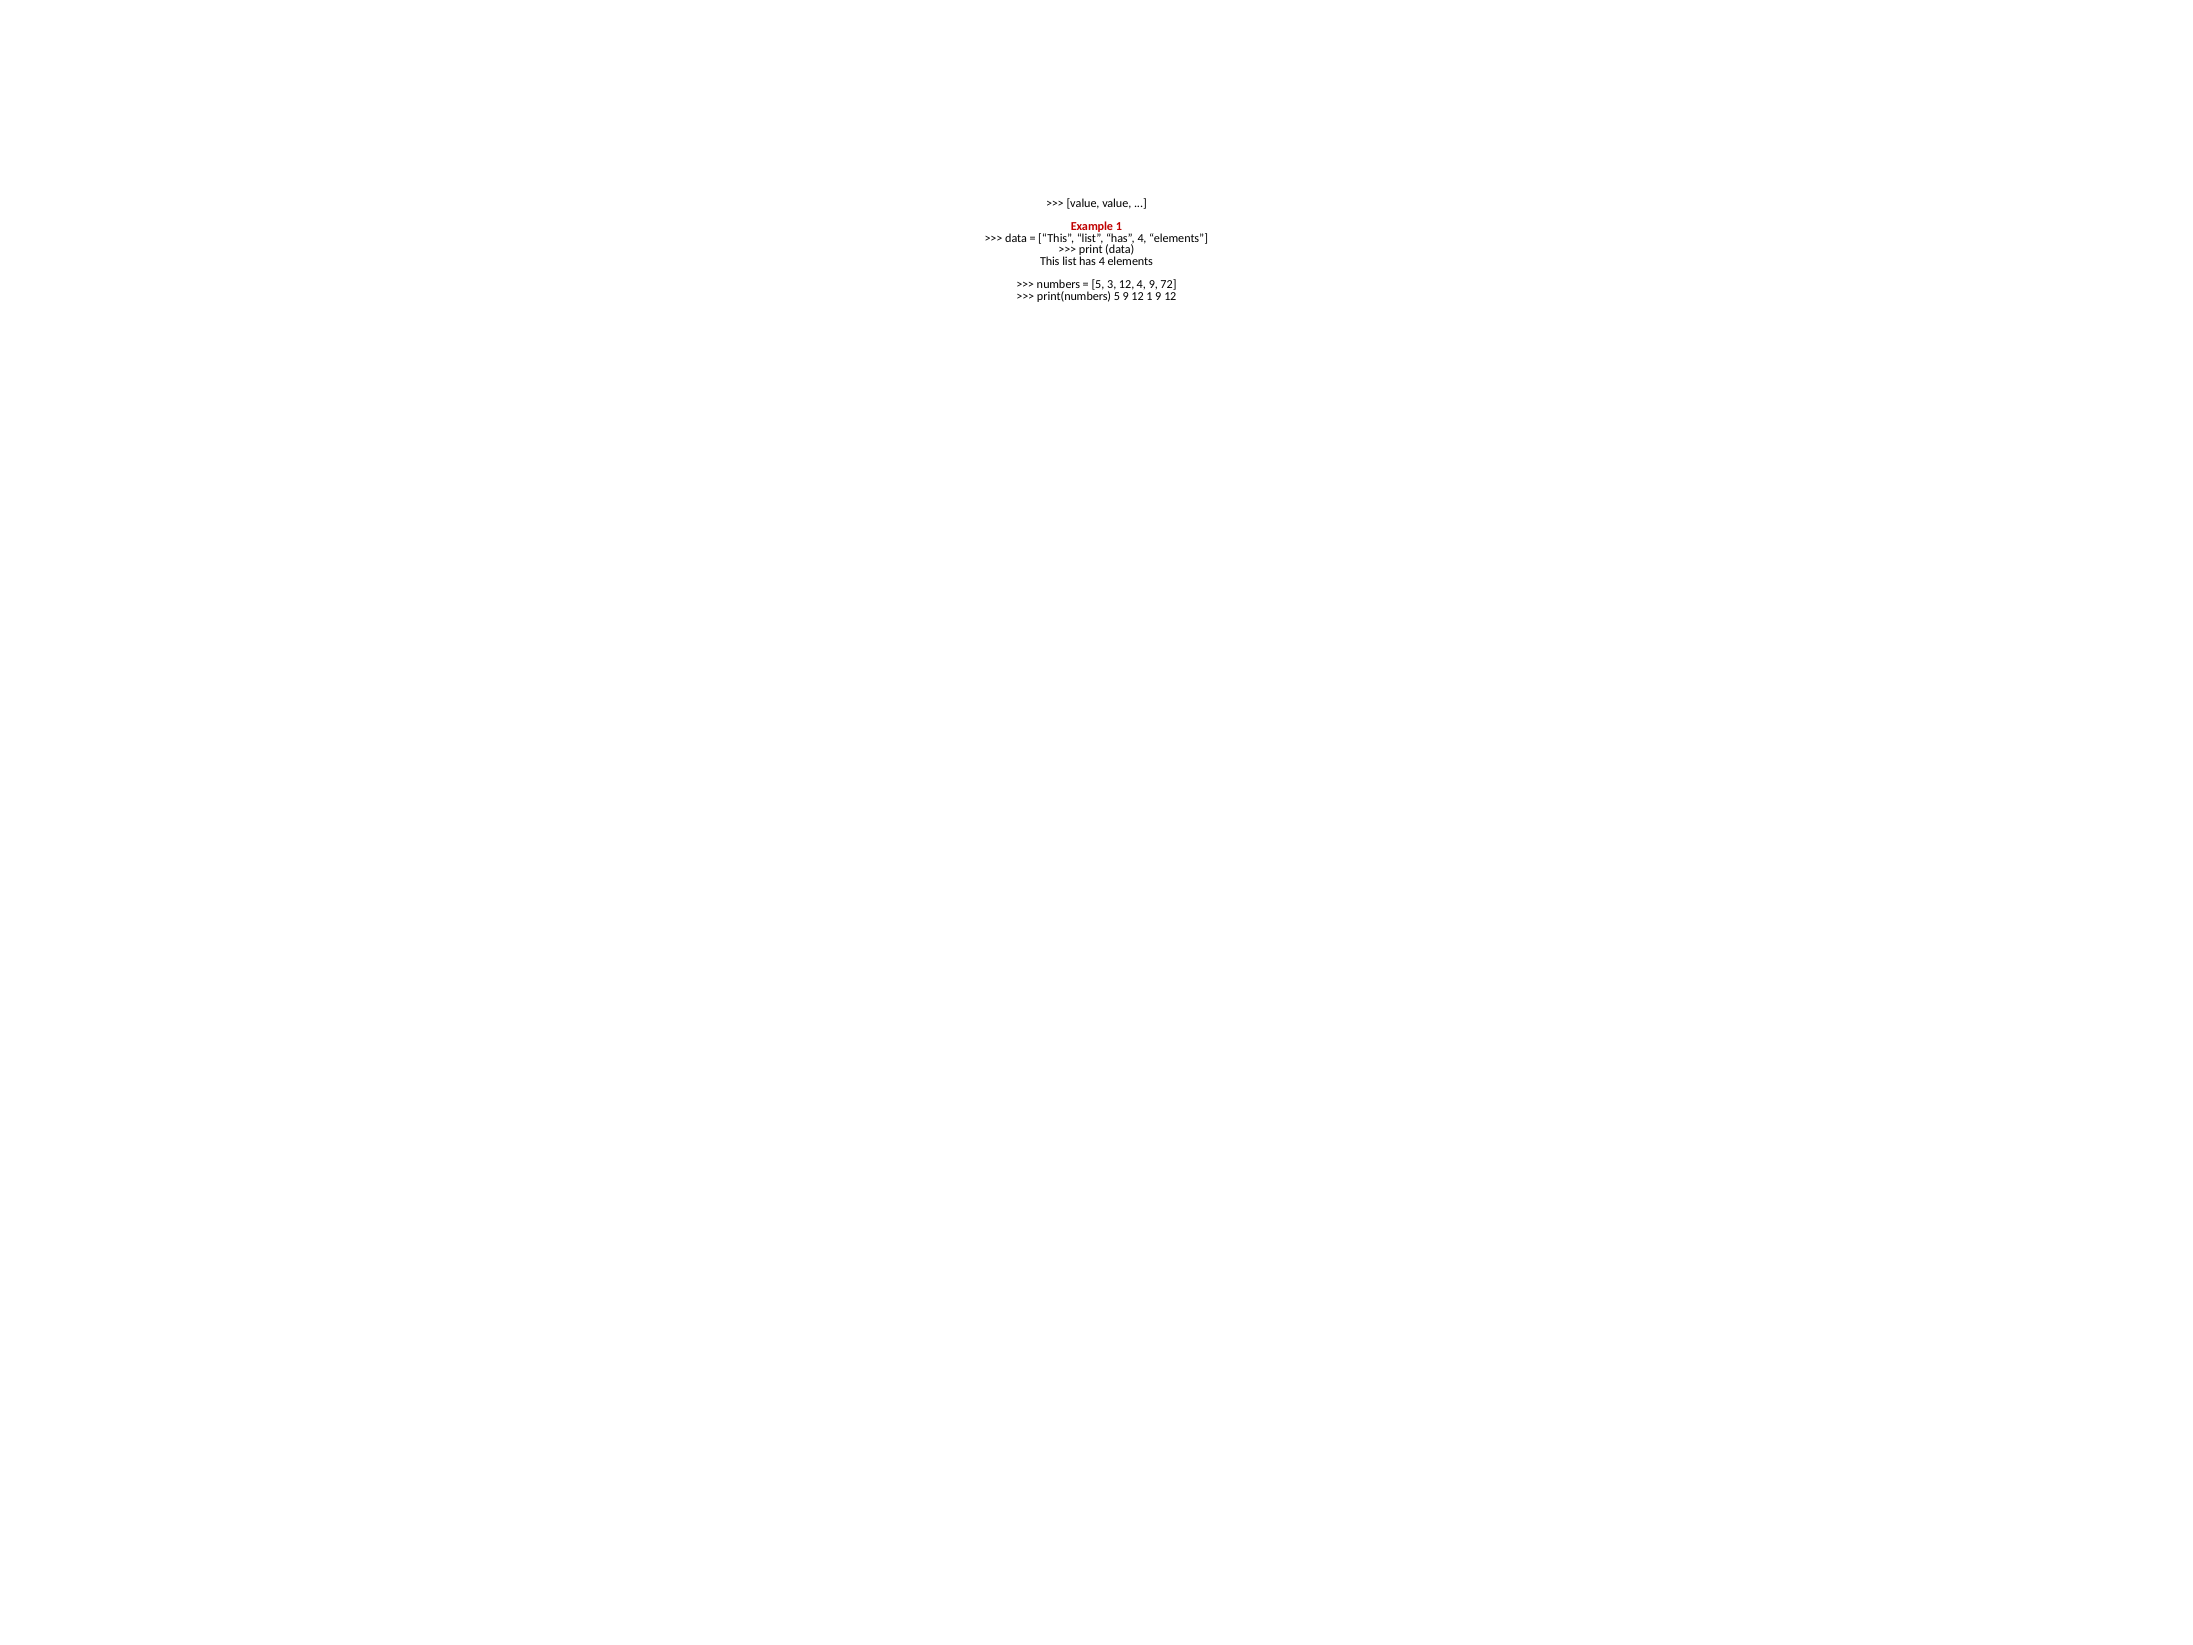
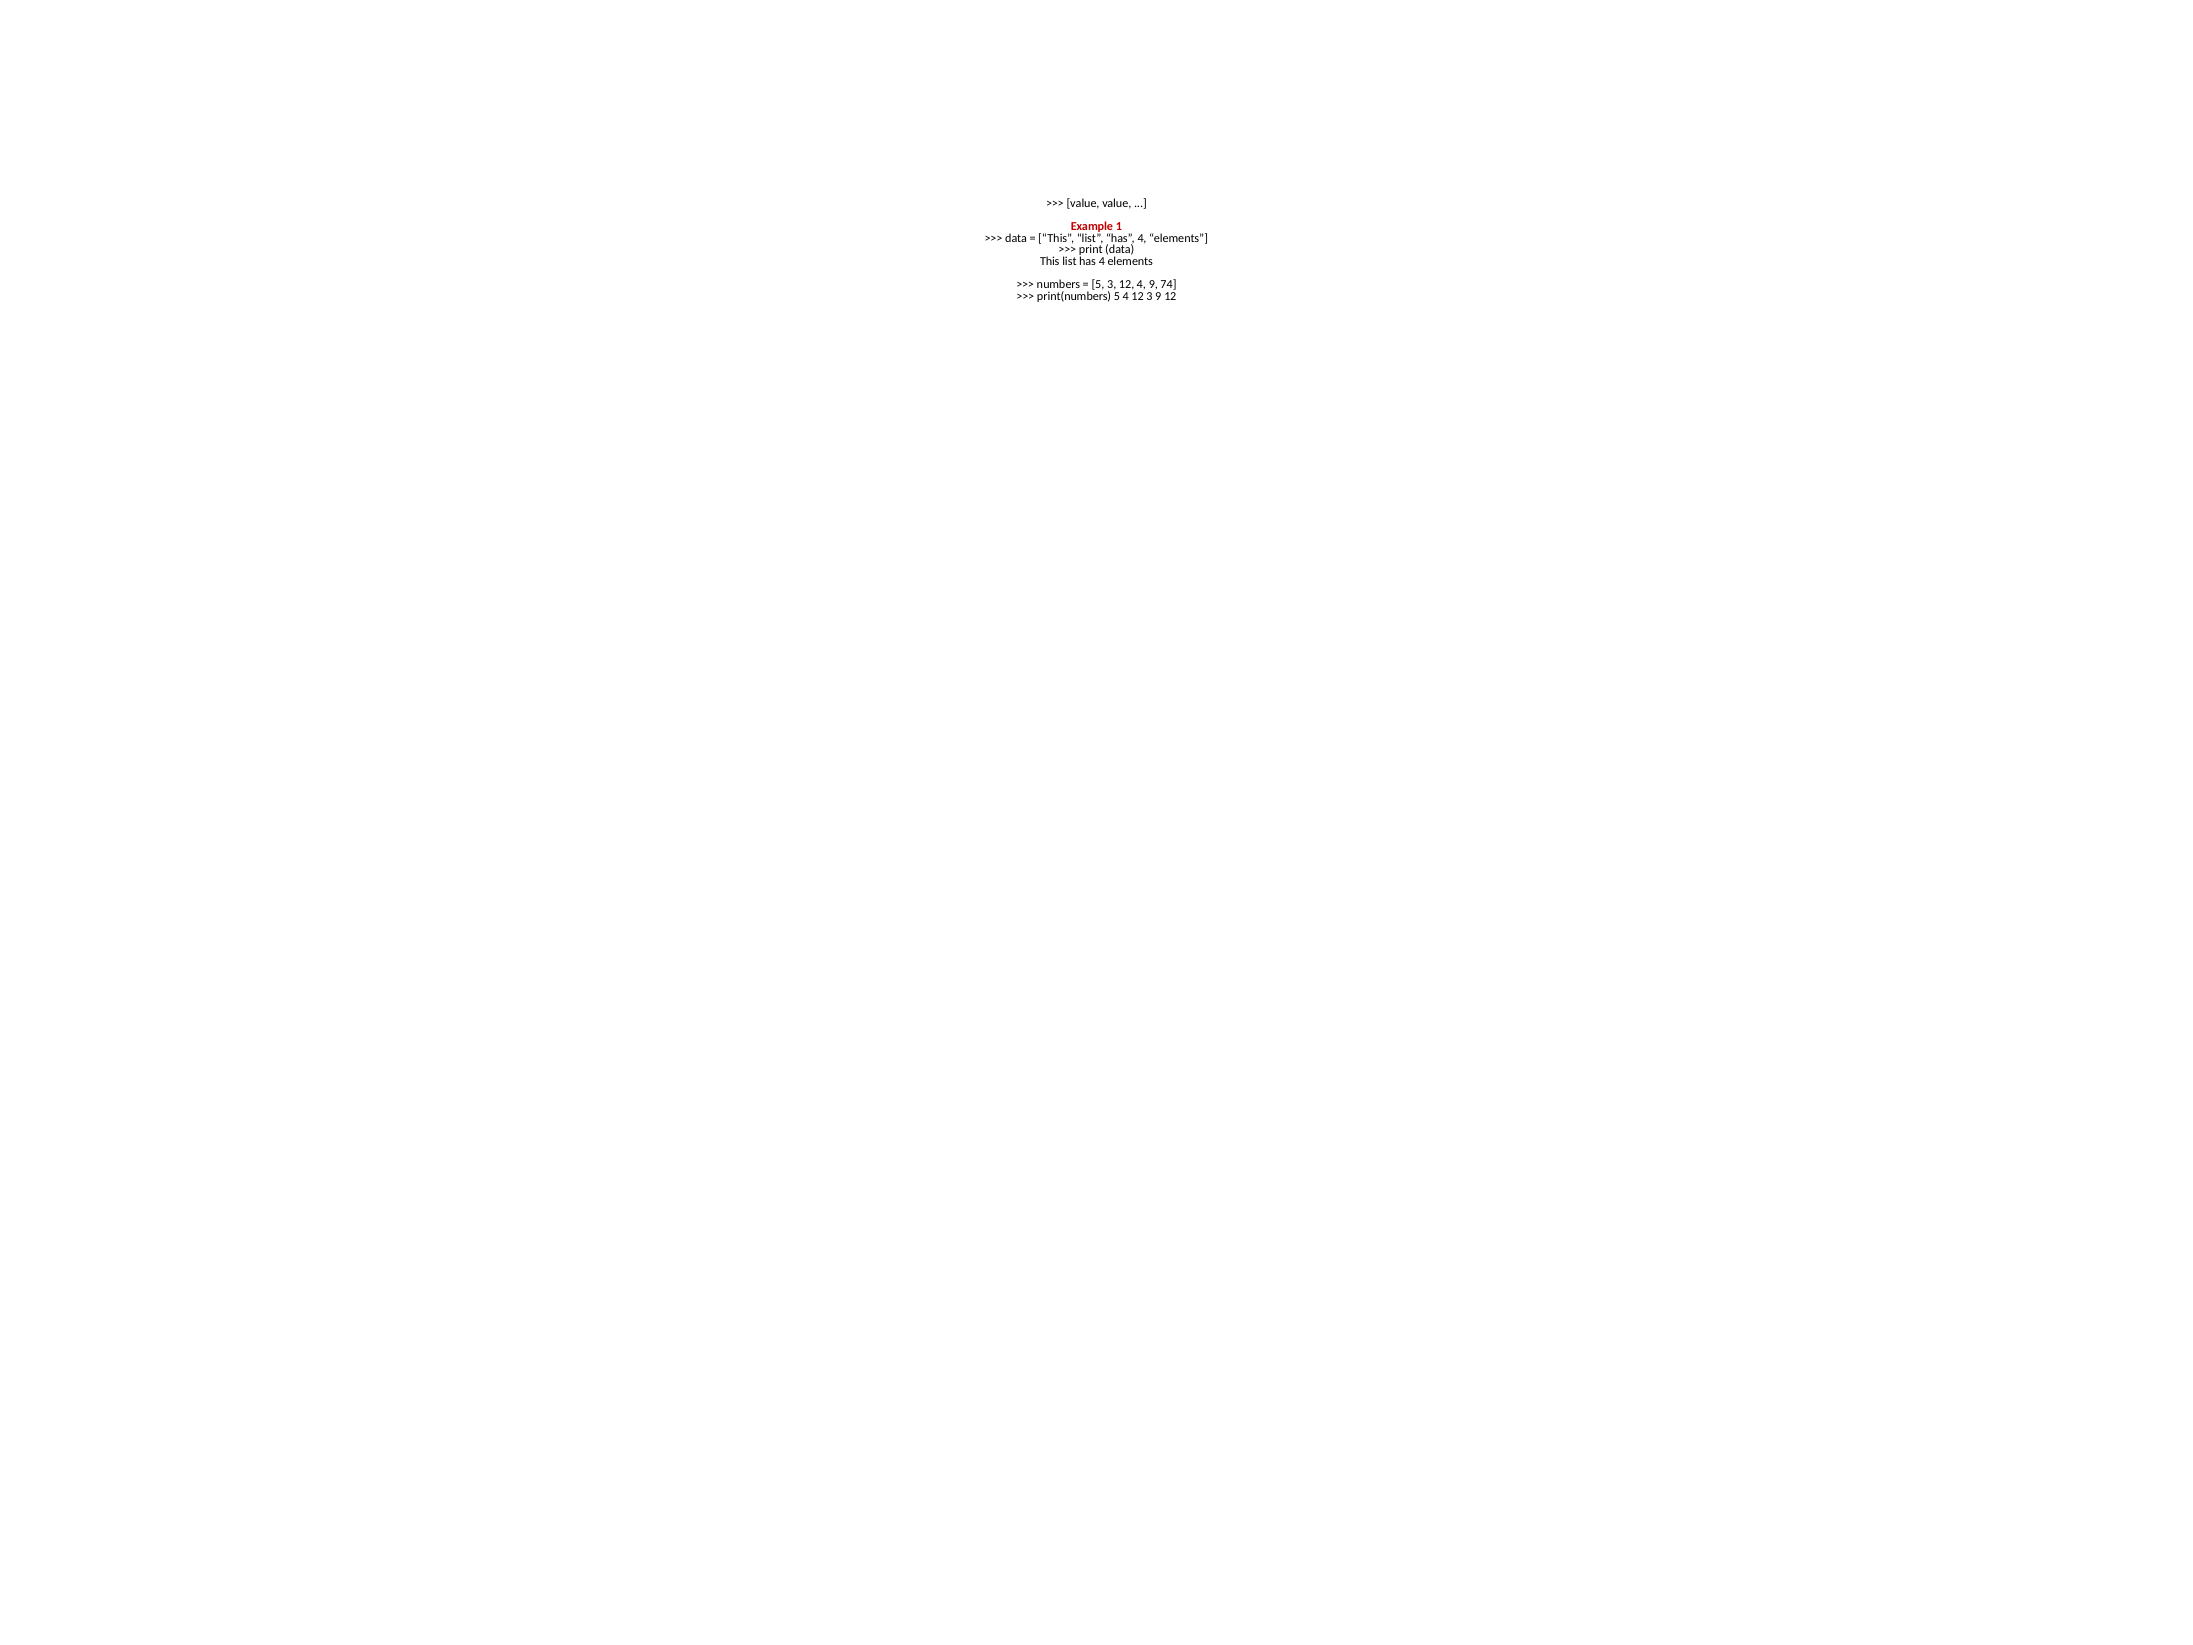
72: 72 -> 74 (1168, 285)
5 9: 9 -> 4 (1126, 296)
12 1: 1 -> 3 (1149, 296)
